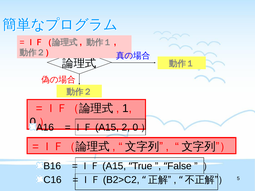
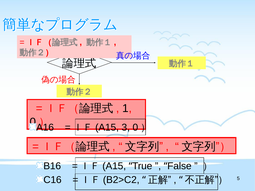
2: 2 -> 3 (126, 128)
